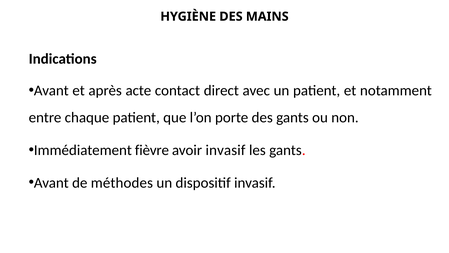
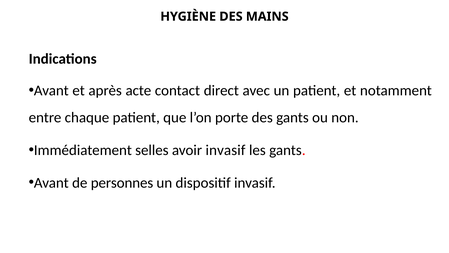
fièvre: fièvre -> selles (152, 150)
méthodes: méthodes -> personnes (122, 182)
